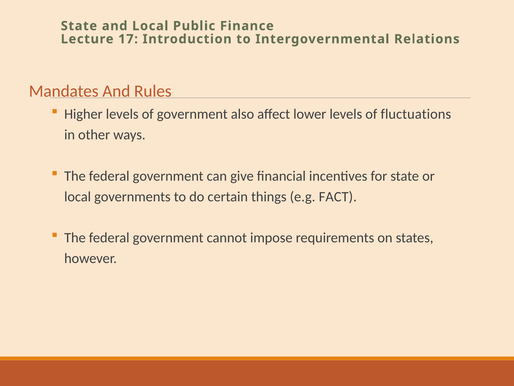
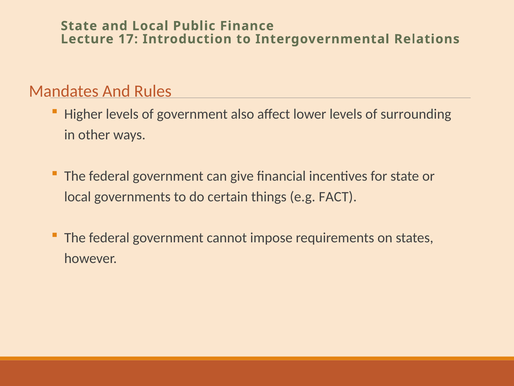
fluctuations: fluctuations -> surrounding (416, 114)
